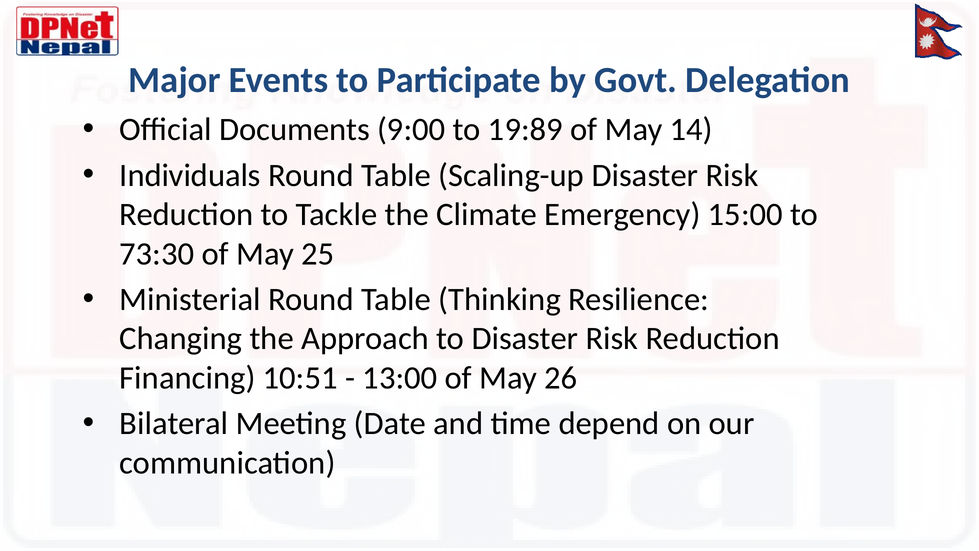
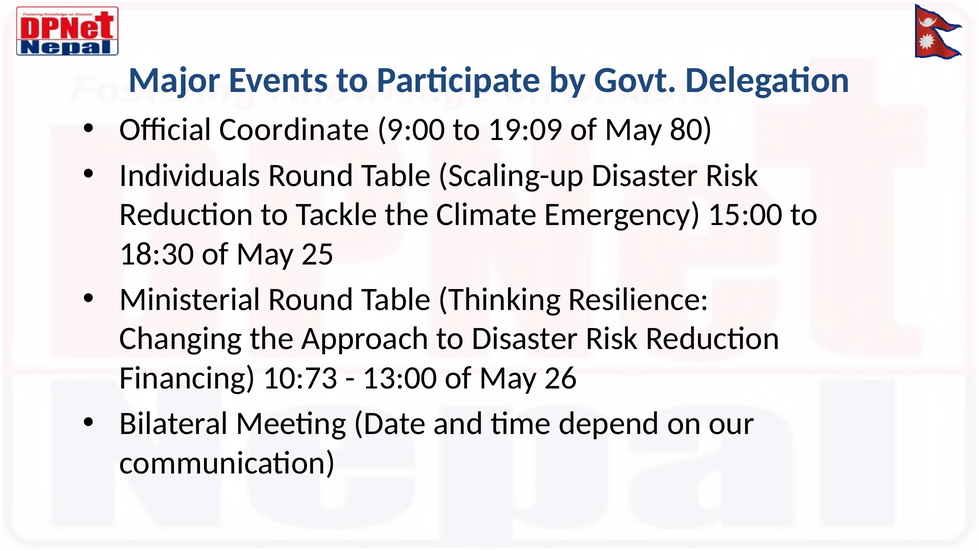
Documents: Documents -> Coordinate (294, 130)
19:89: 19:89 -> 19:09 (525, 130)
14: 14 -> 80 (691, 130)
73:30: 73:30 -> 18:30 (157, 254)
10:51: 10:51 -> 10:73 (300, 378)
